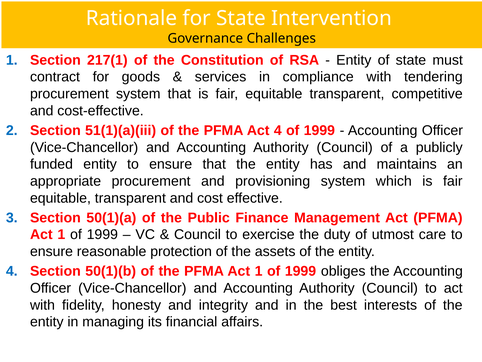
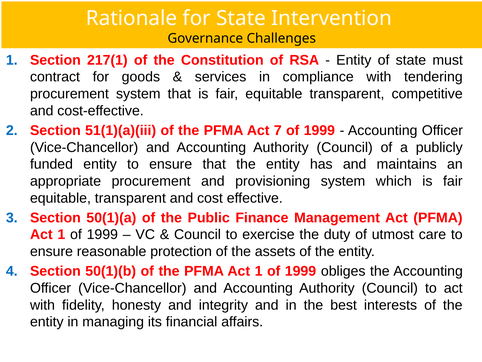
Act 4: 4 -> 7 (278, 130)
